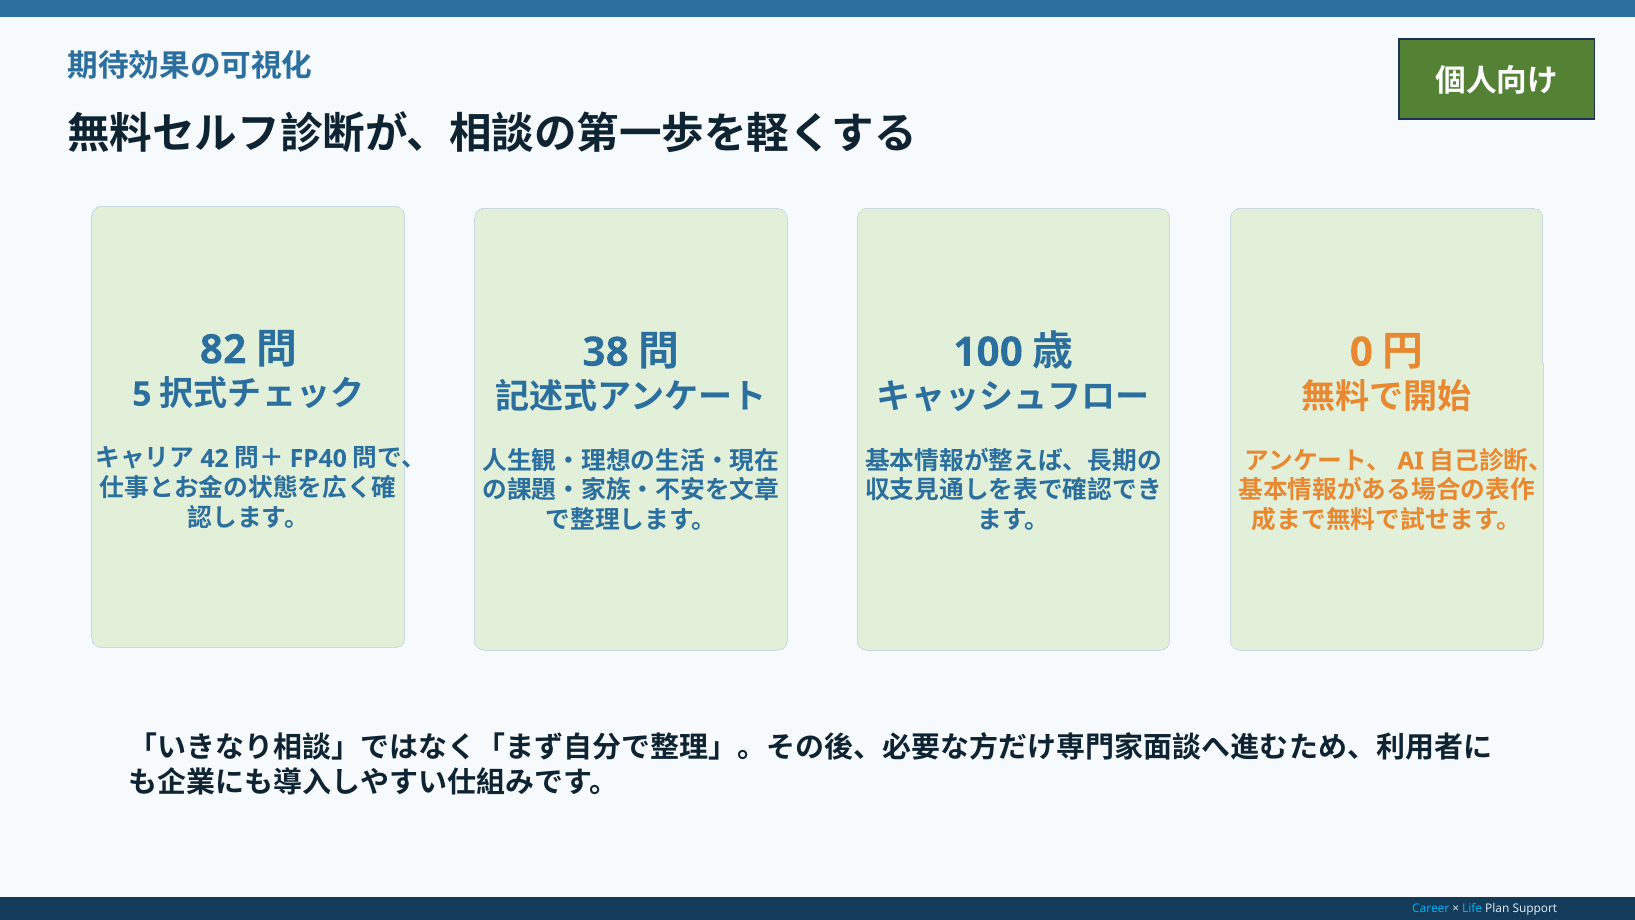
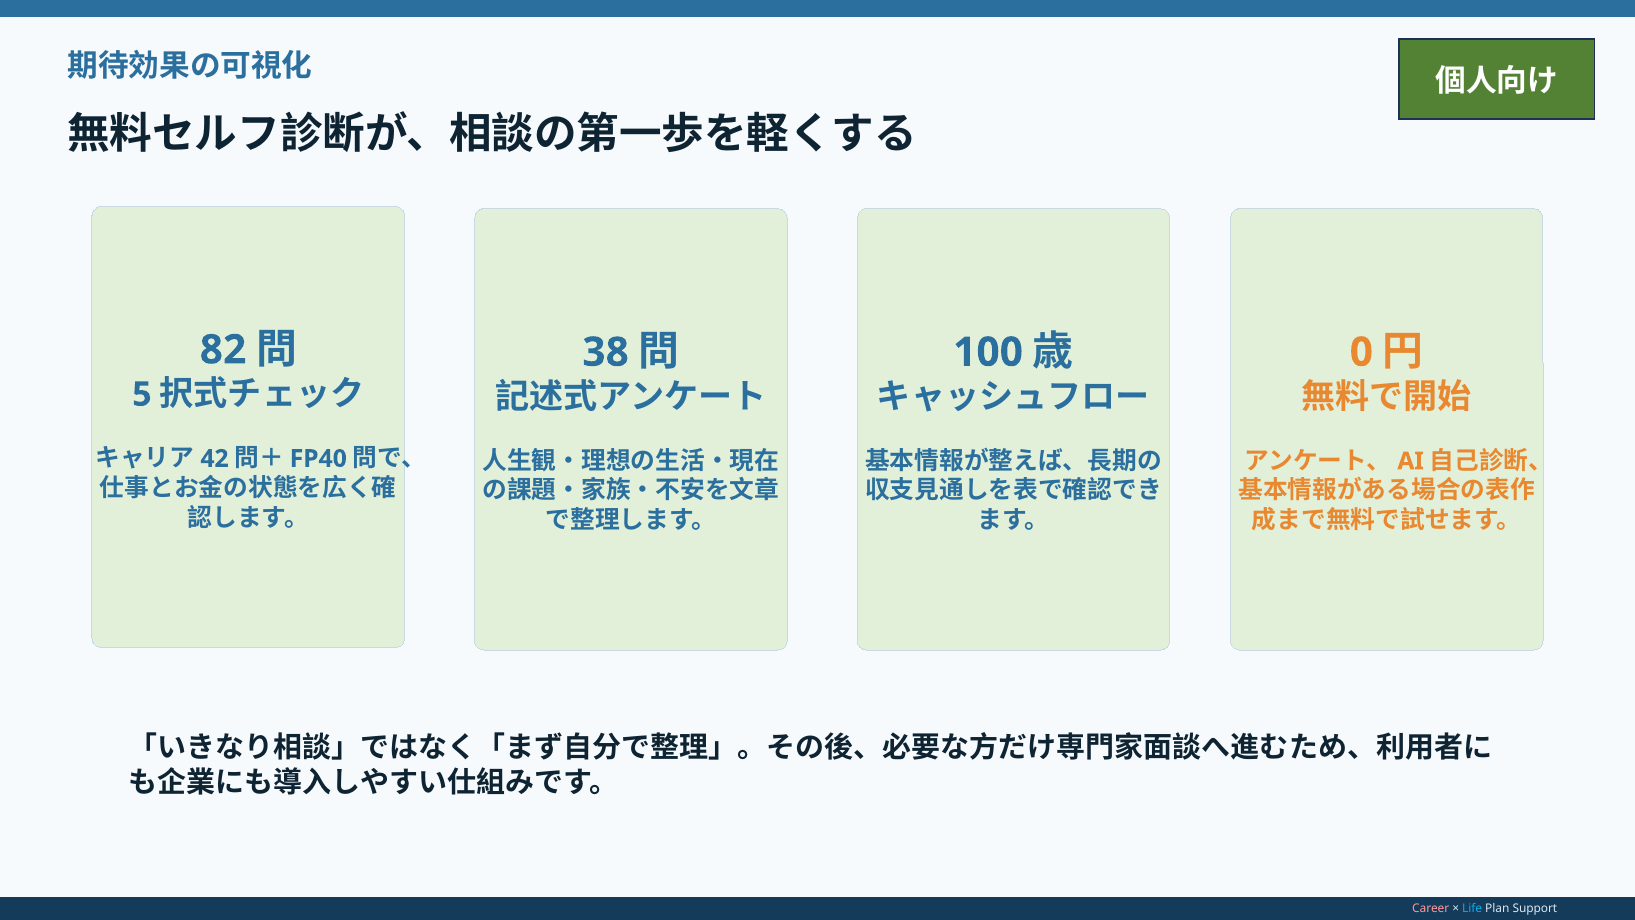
Career colour: light blue -> pink (1431, 908)
